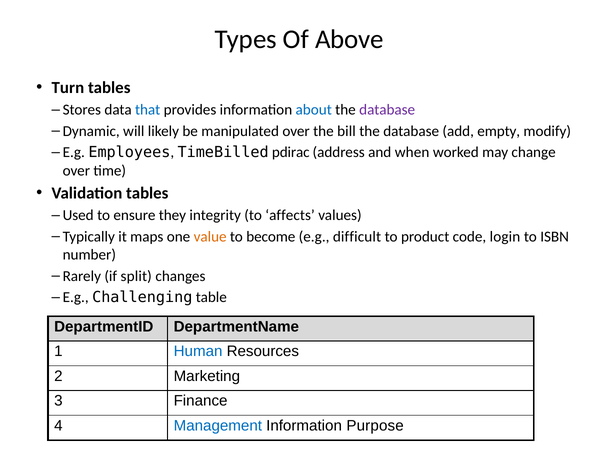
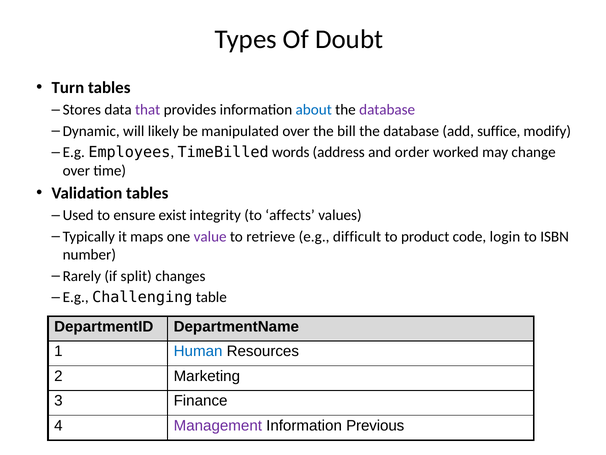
Above: Above -> Doubt (349, 39)
that colour: blue -> purple (148, 110)
empty: empty -> suffice (499, 131)
pdirac: pdirac -> words (291, 152)
when: when -> order (412, 152)
they: they -> exist (172, 215)
value colour: orange -> purple (210, 236)
become: become -> retrieve (271, 236)
Management colour: blue -> purple (218, 425)
Purpose: Purpose -> Previous (375, 425)
